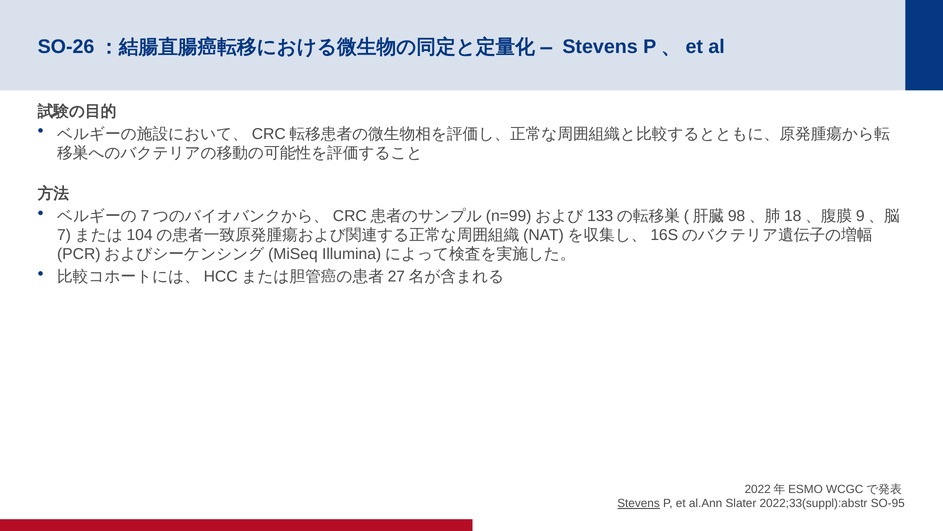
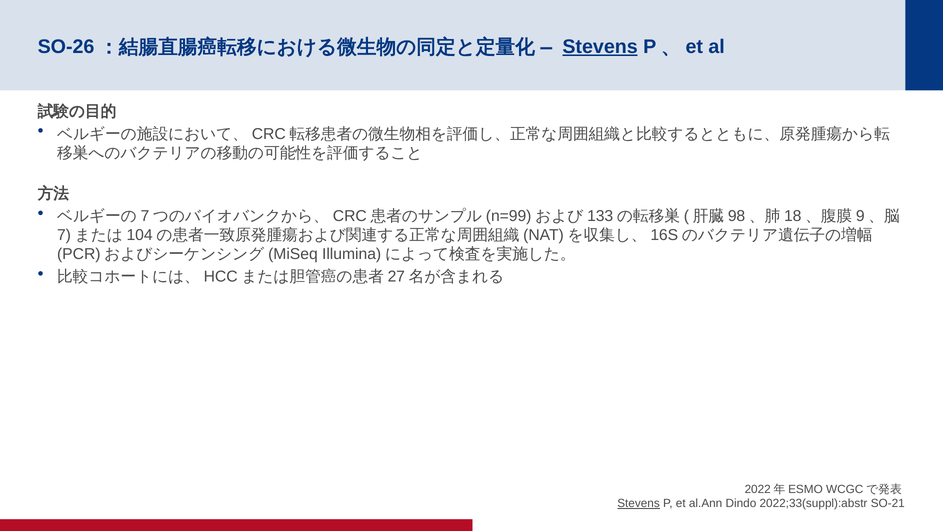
Stevens underline: none -> present (600, 47)
Slater: Slater -> Dindo (741, 503)
SO-95: SO-95 -> SO-21 (888, 503)
